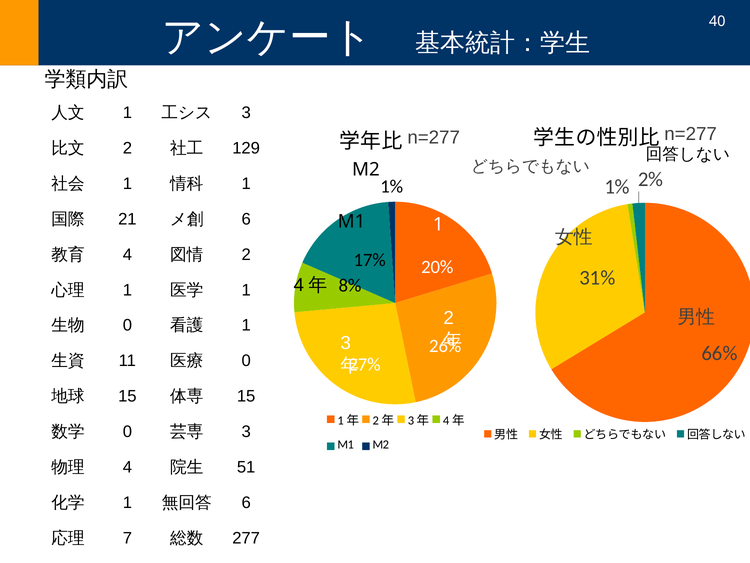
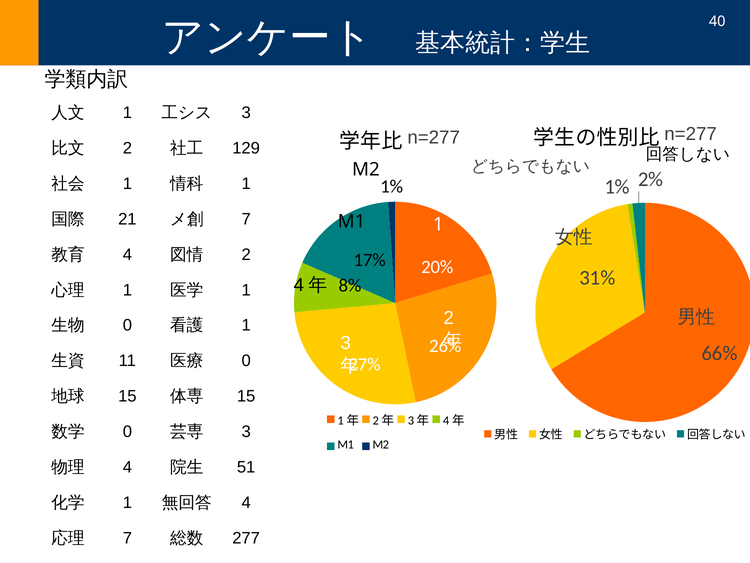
6: 6 -> 7 (246, 219)
6: 6 -> 4 (246, 502)
